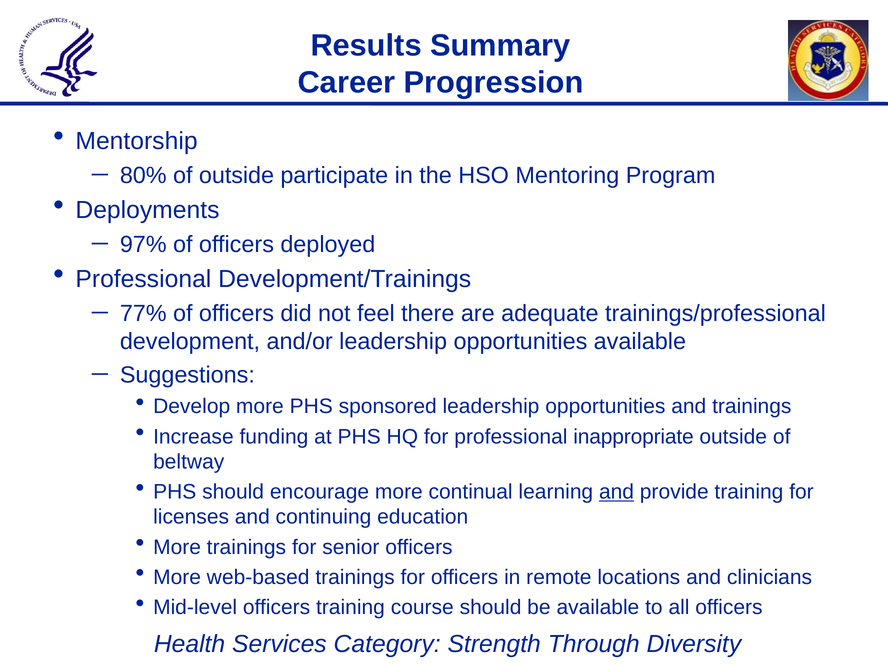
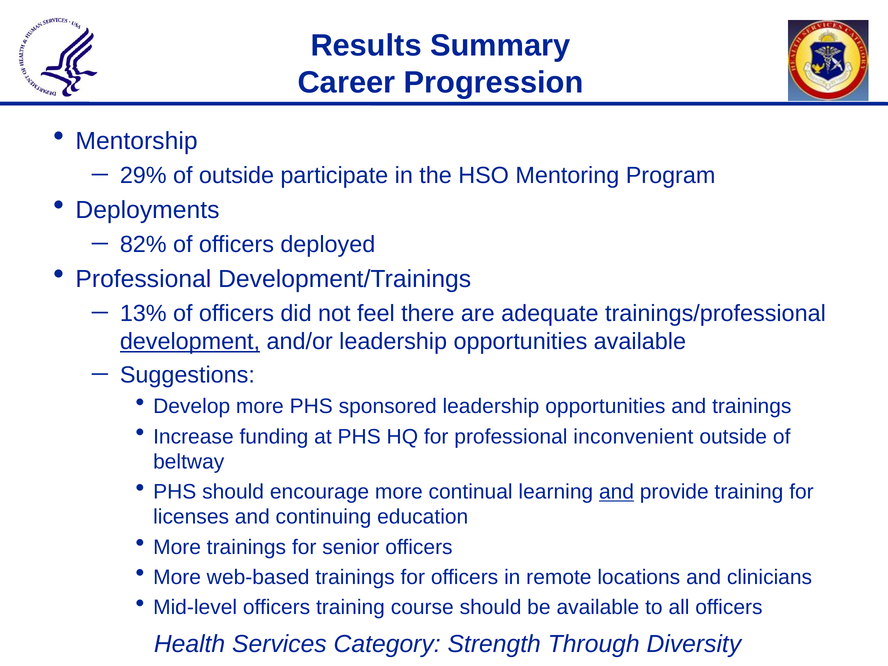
80%: 80% -> 29% (143, 175)
97%: 97% -> 82% (143, 244)
77%: 77% -> 13% (143, 313)
development underline: none -> present (190, 342)
inappropriate: inappropriate -> inconvenient (633, 437)
